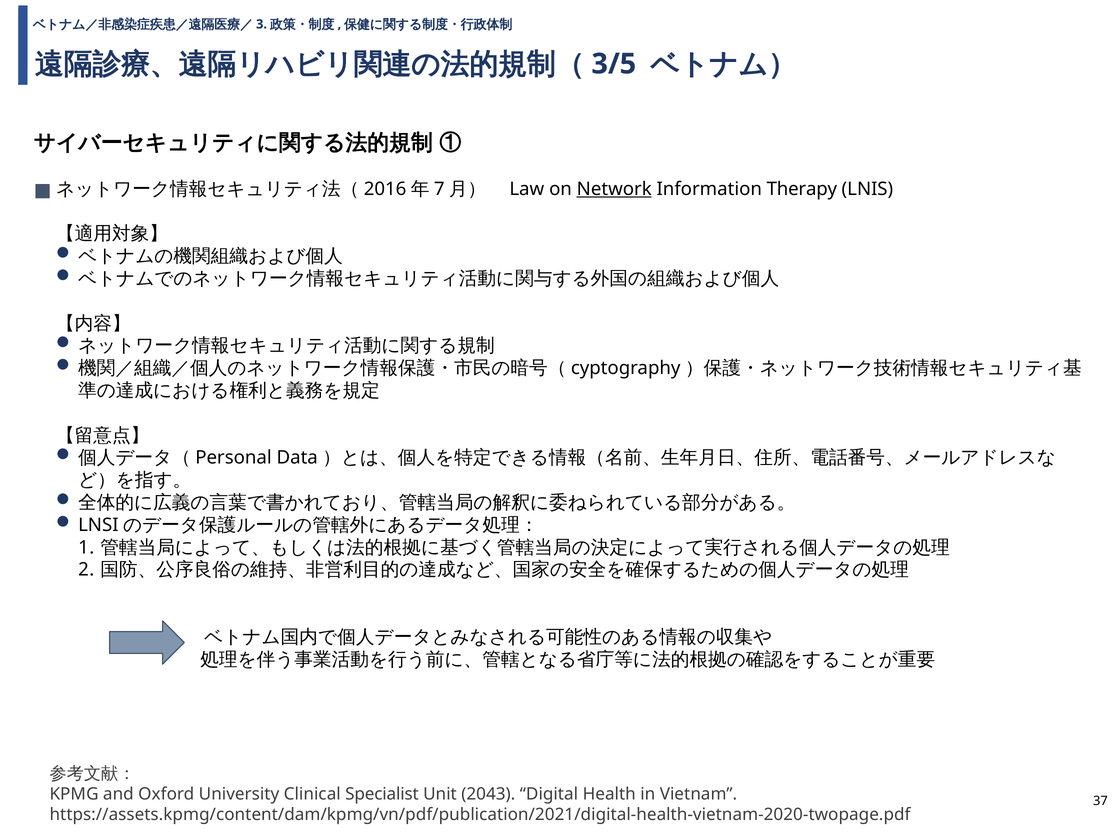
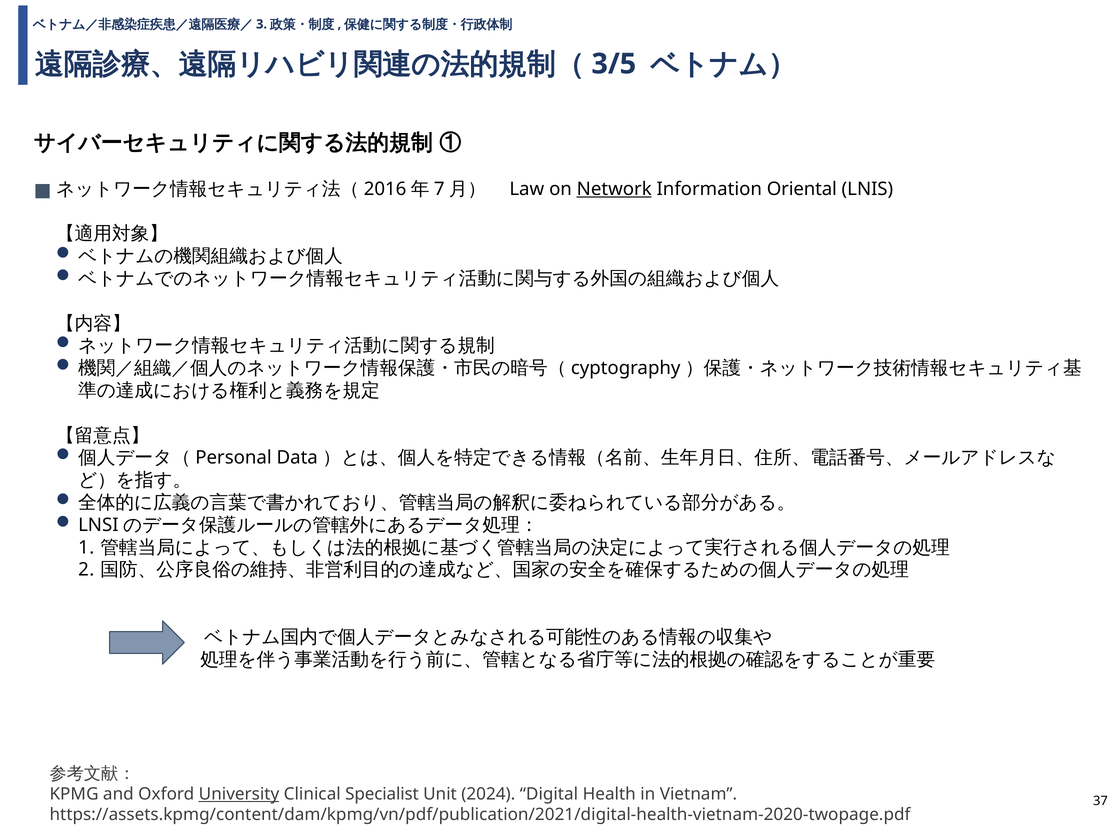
Therapy: Therapy -> Oriental (802, 189)
University underline: none -> present (239, 794)
2043: 2043 -> 2024 (488, 794)
